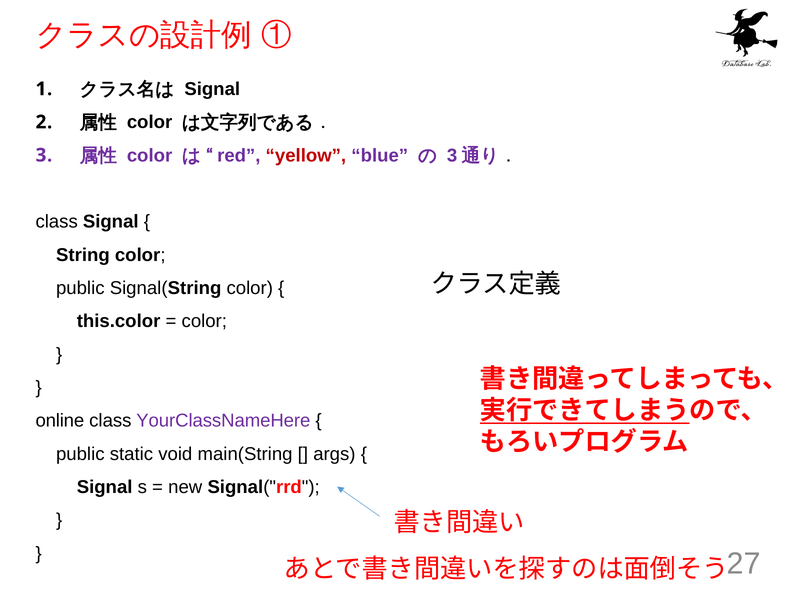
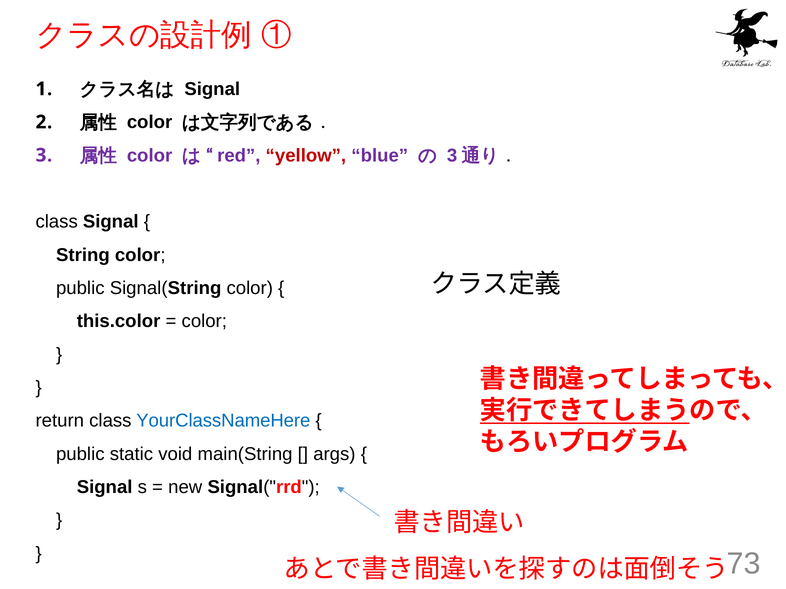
online: online -> return (60, 421)
YourClassNameHere colour: purple -> blue (223, 421)
27: 27 -> 73 (744, 564)
